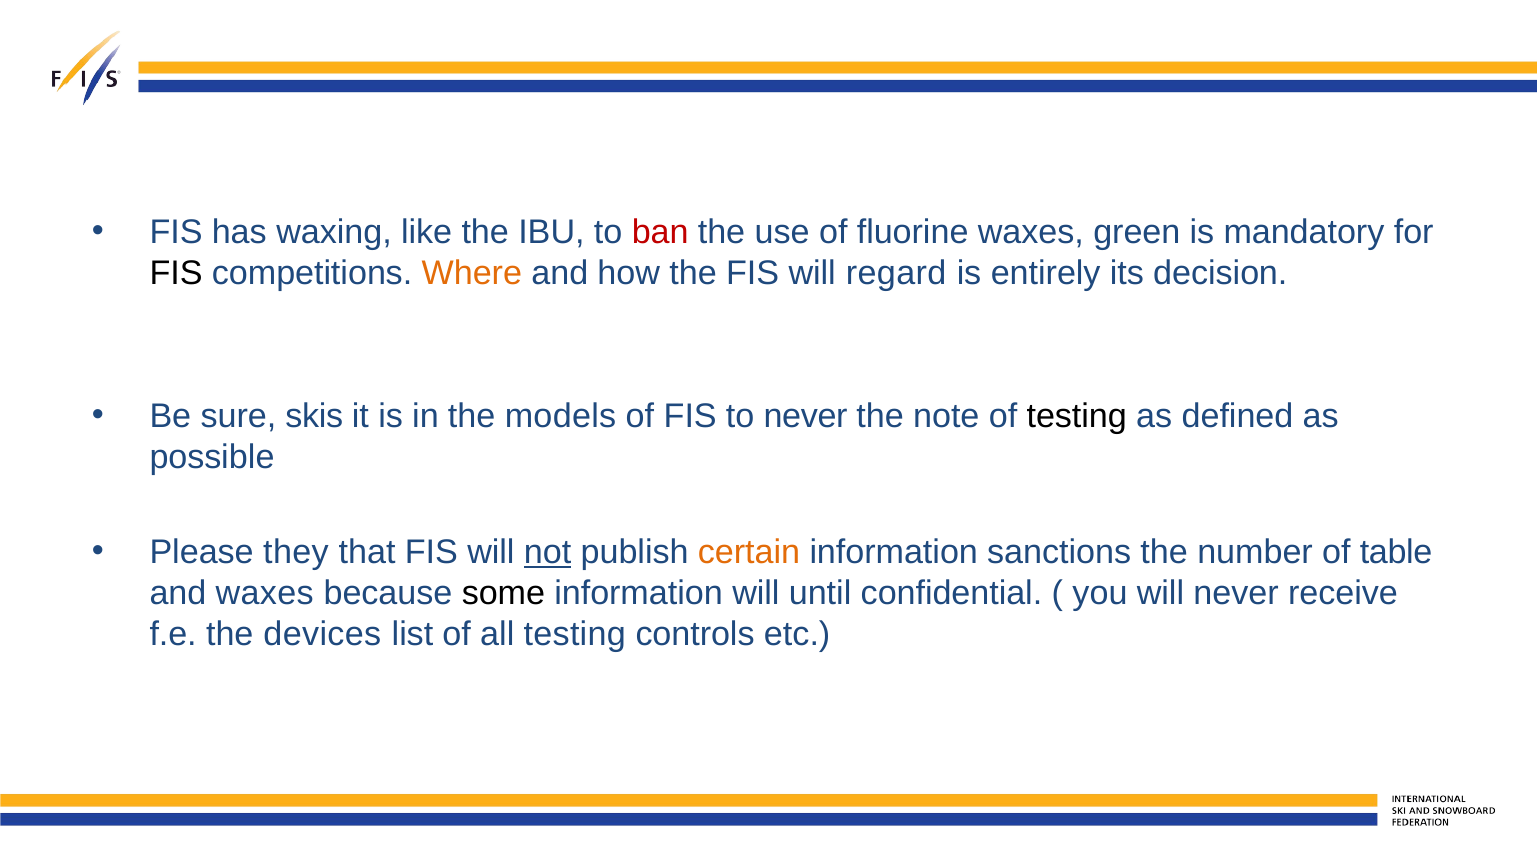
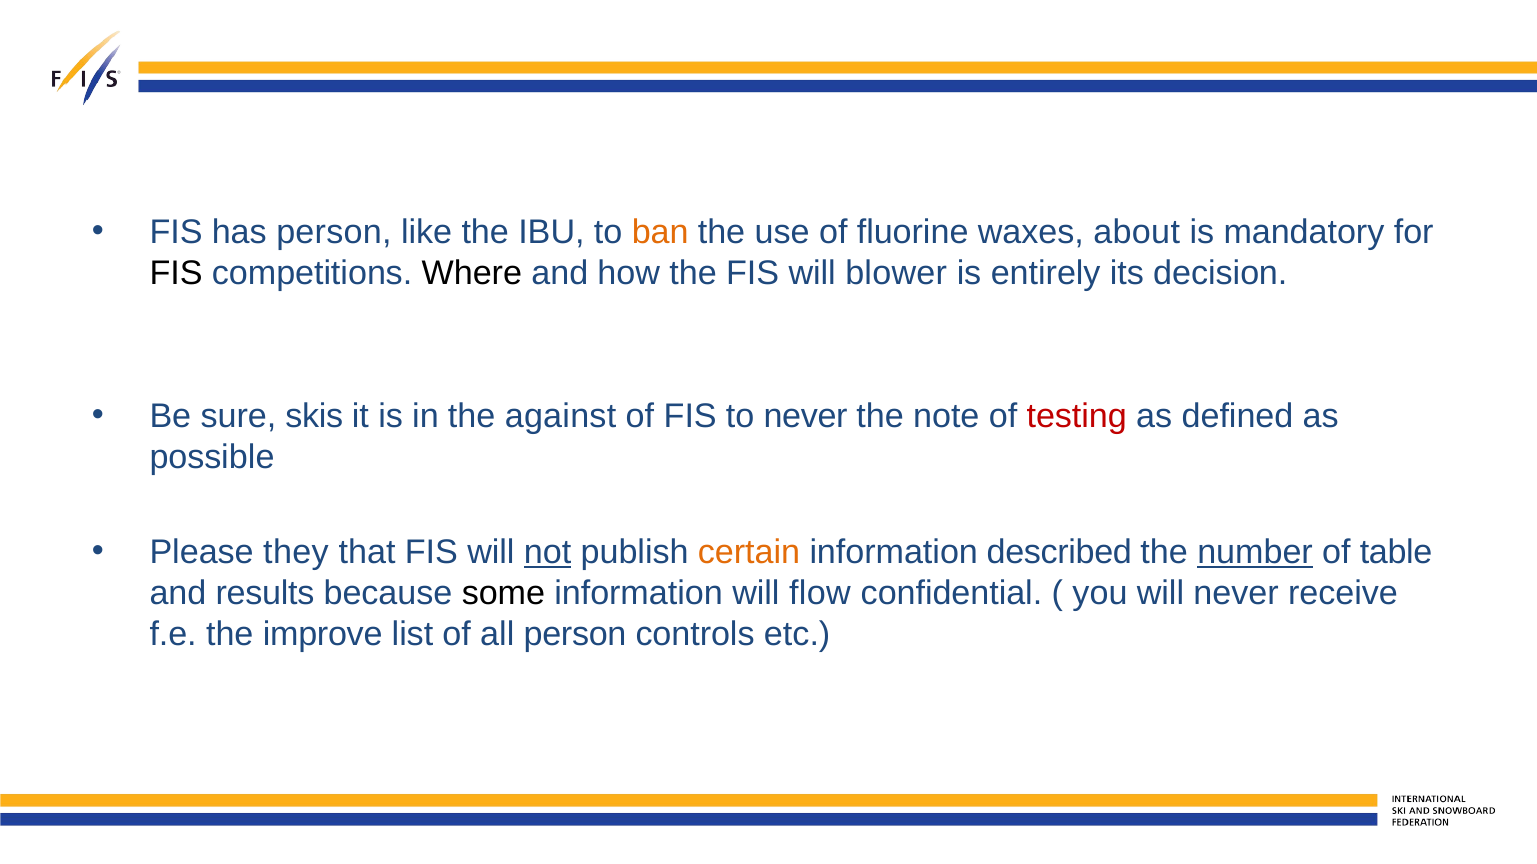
has waxing: waxing -> person (334, 232)
ban colour: red -> orange (660, 232)
green: green -> about (1137, 232)
Where colour: orange -> black (472, 273)
regard: regard -> blower (896, 273)
models: models -> against (561, 416)
testing colour: black -> red (1077, 416)
sanctions: sanctions -> described (1059, 553)
number underline: none -> present (1255, 553)
and waxes: waxes -> results (265, 594)
until: until -> flow (820, 594)
devices: devices -> improve (323, 635)
all testing: testing -> person (575, 635)
